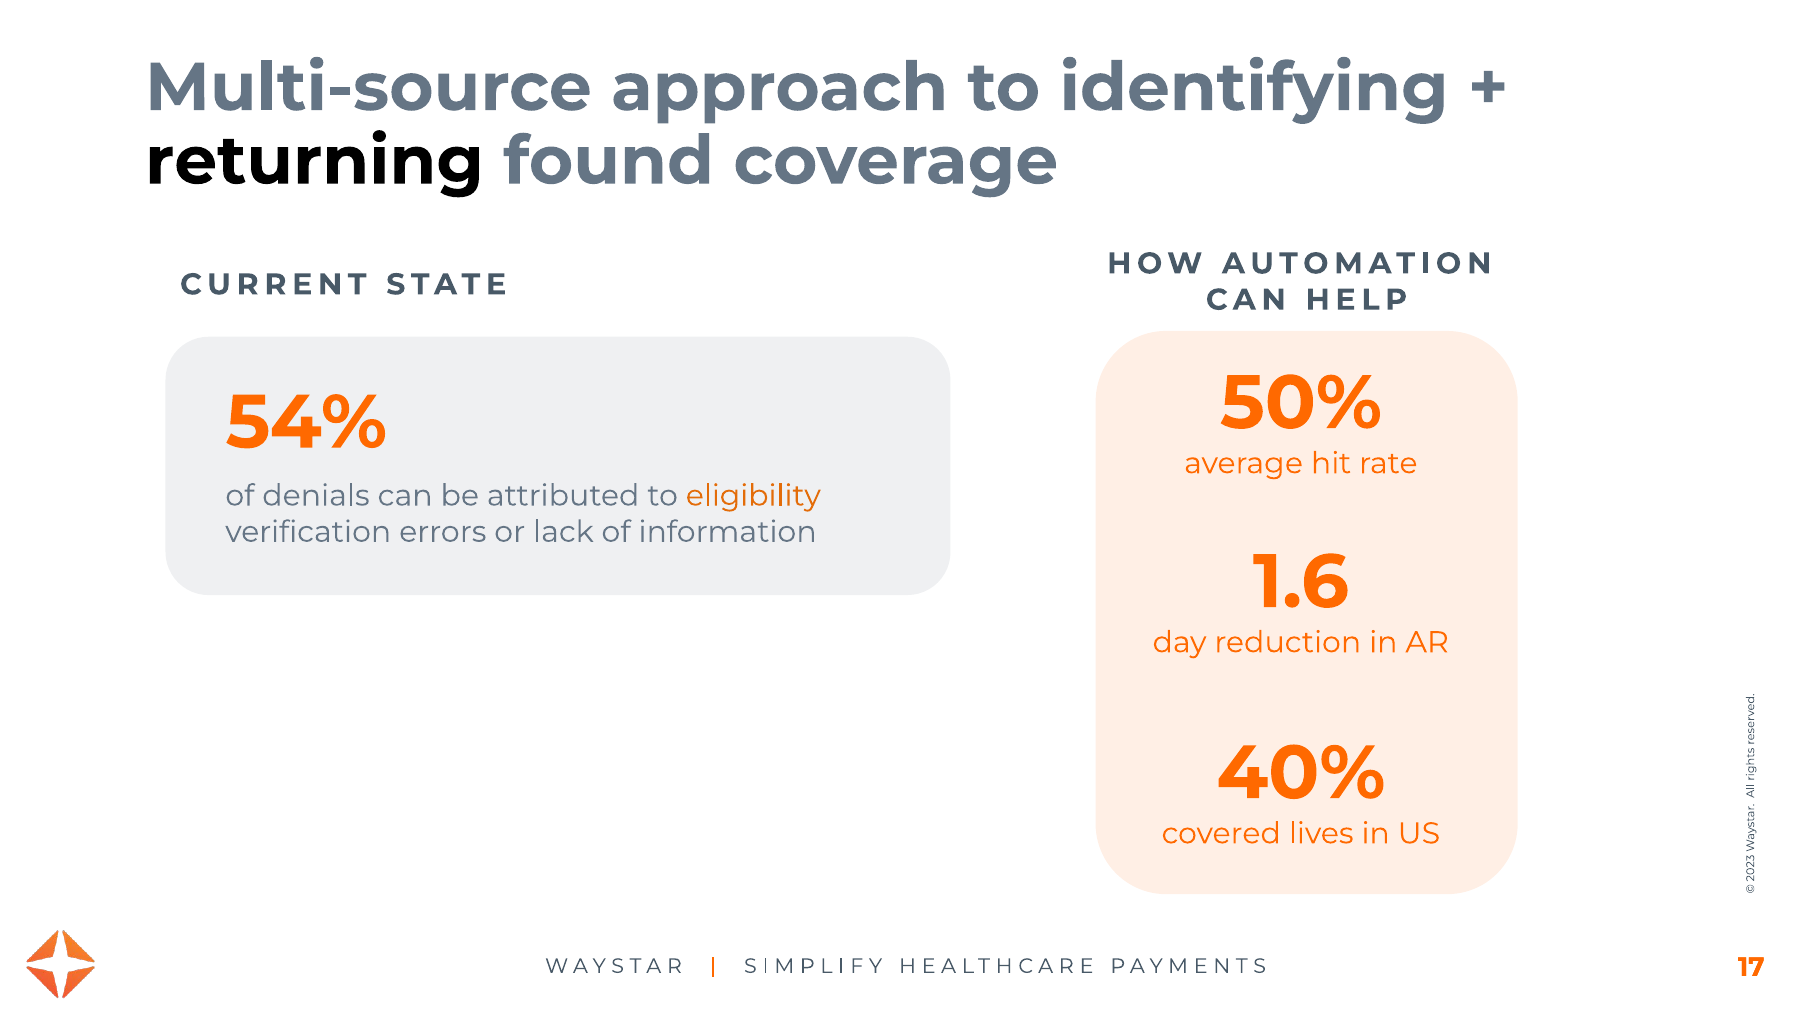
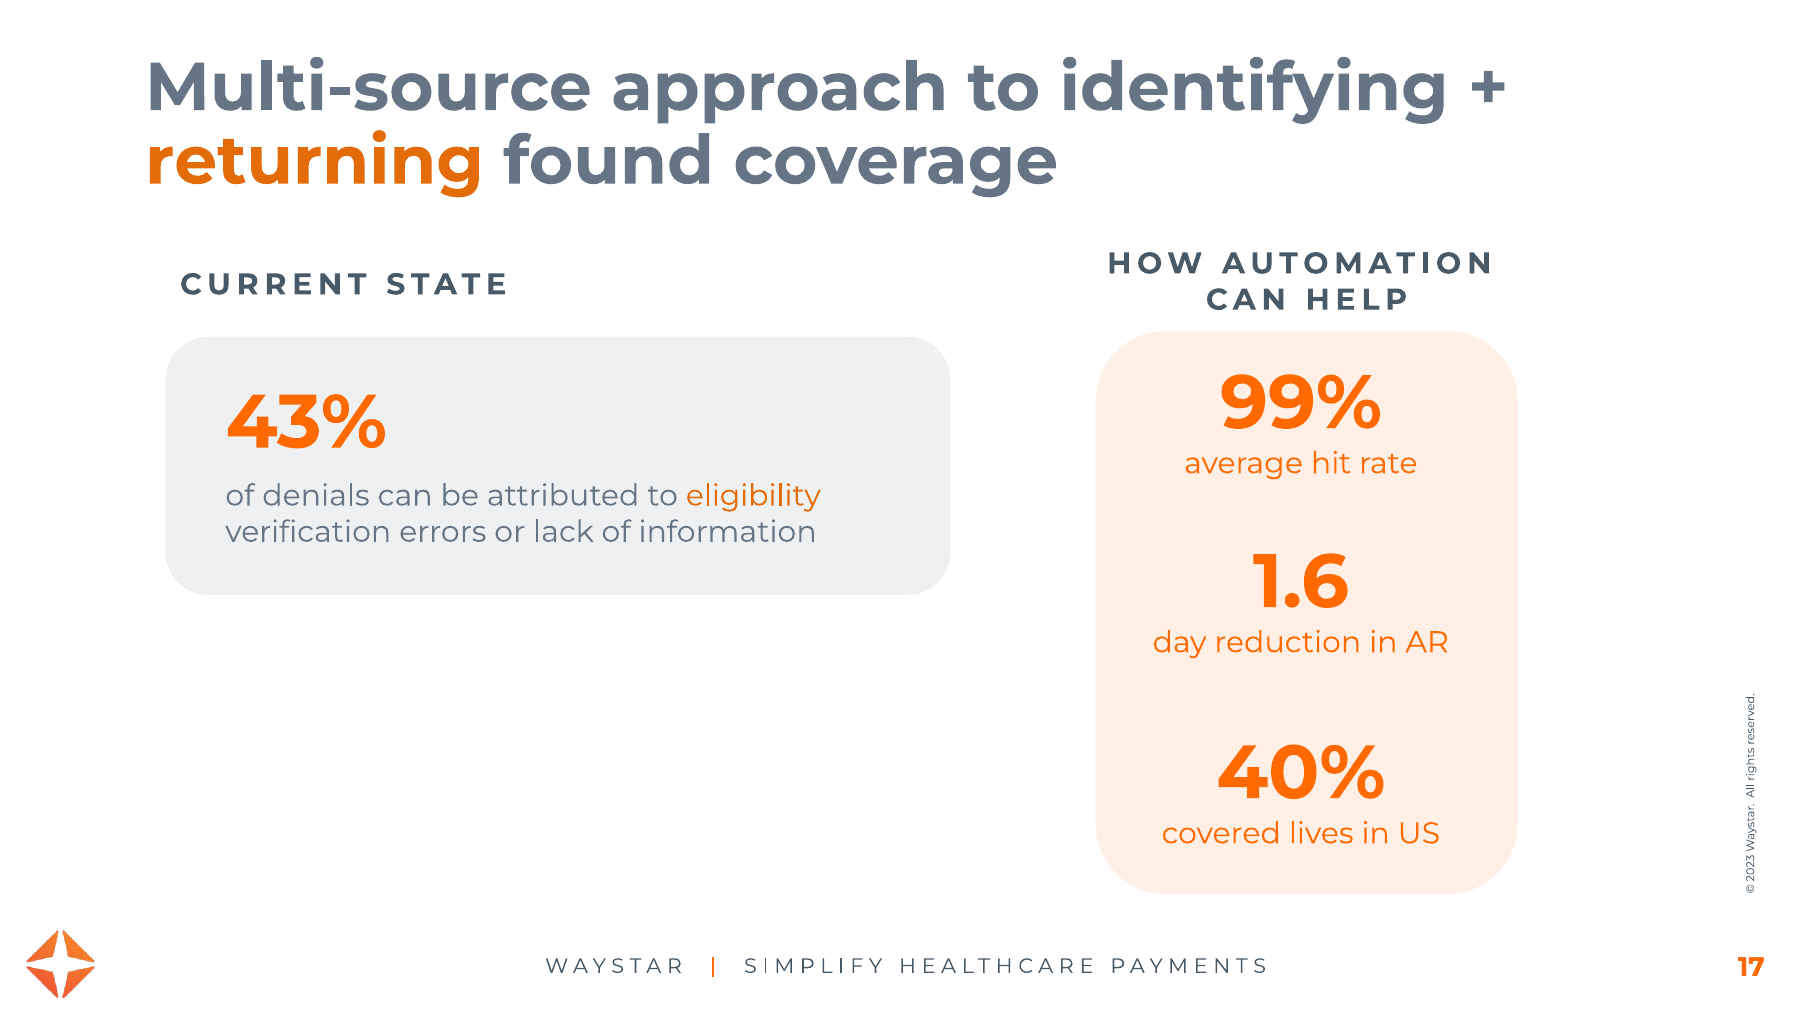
returning colour: black -> orange (314, 161)
50%: 50% -> 99% (1301, 403)
54%: 54% -> 43% (306, 423)
